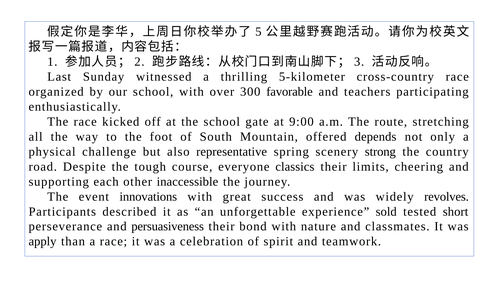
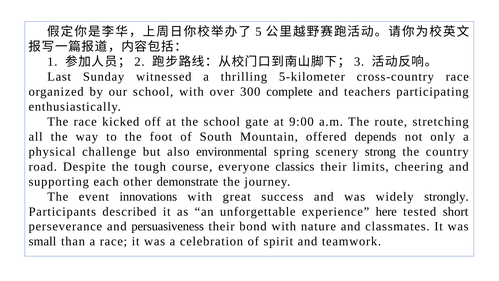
favorable: favorable -> complete (289, 92)
representative: representative -> environmental (232, 151)
inaccessible: inaccessible -> demonstrate (187, 181)
revolves: revolves -> strongly (446, 196)
sold: sold -> here (386, 211)
apply: apply -> small (42, 241)
